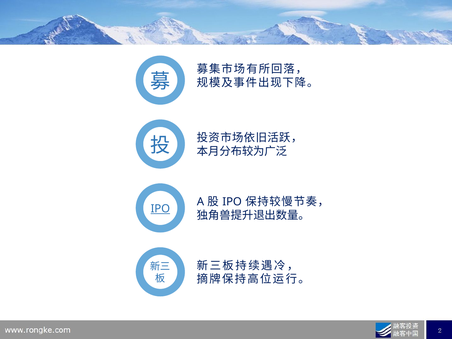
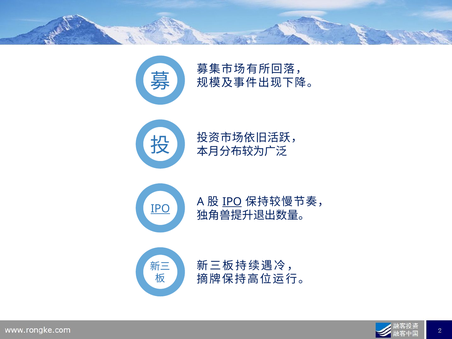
IPO underline: none -> present (232, 202)
